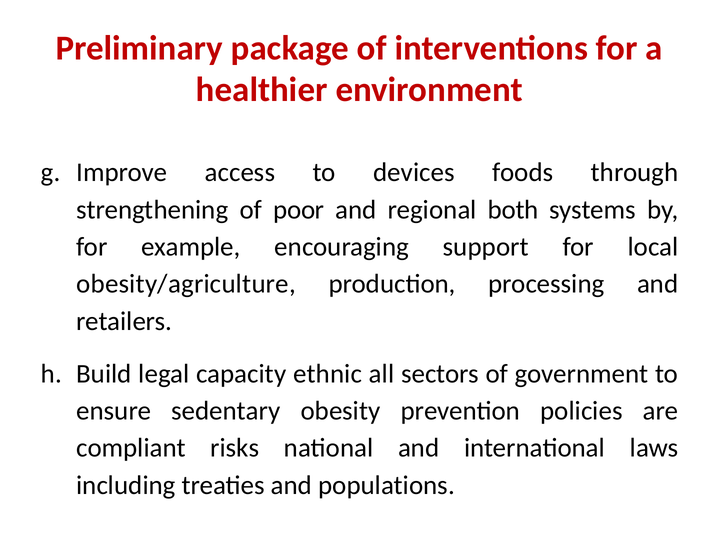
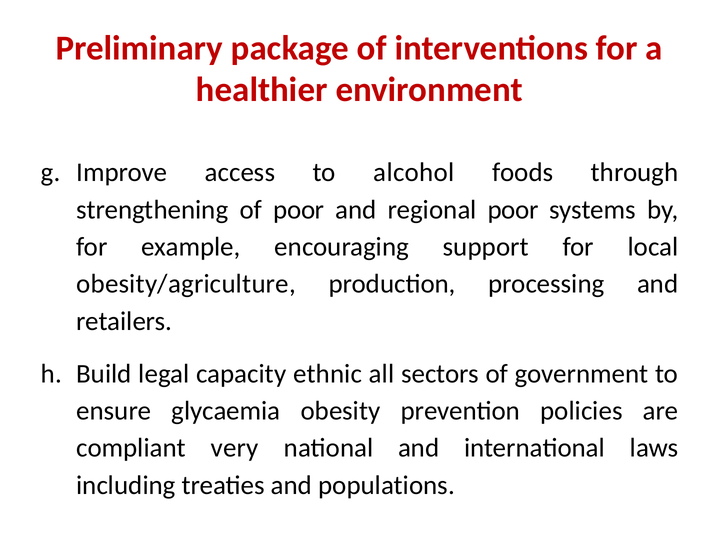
devices: devices -> alcohol (414, 173)
regional both: both -> poor (513, 210)
sedentary: sedentary -> glycaemia (226, 411)
risks: risks -> very (235, 448)
